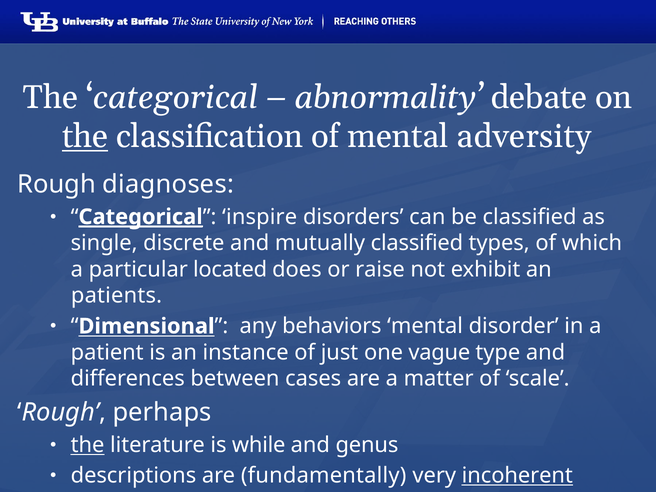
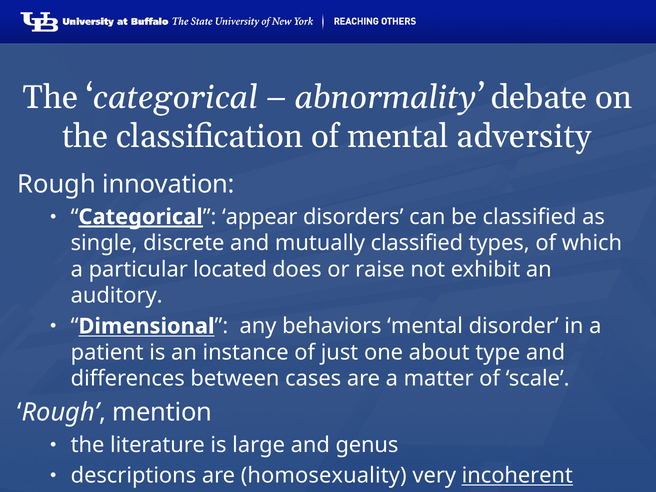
the underline: present -> none (85, 137)
diagnoses: diagnoses -> innovation (168, 184)
inspire: inspire -> appear (260, 217)
patients: patients -> auditory (117, 296)
vague: vague -> about (439, 352)
perhaps: perhaps -> mention (162, 412)
the underline: present -> none (88, 445)
while: while -> large (259, 445)
fundamentally: fundamentally -> homosexuality (324, 476)
